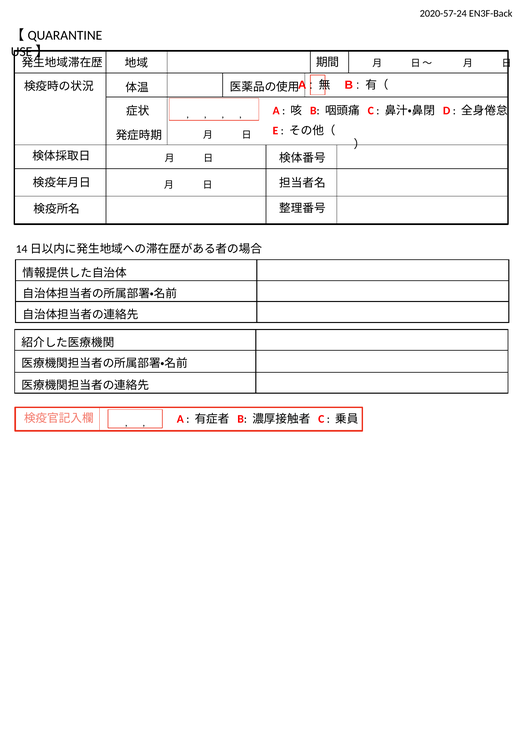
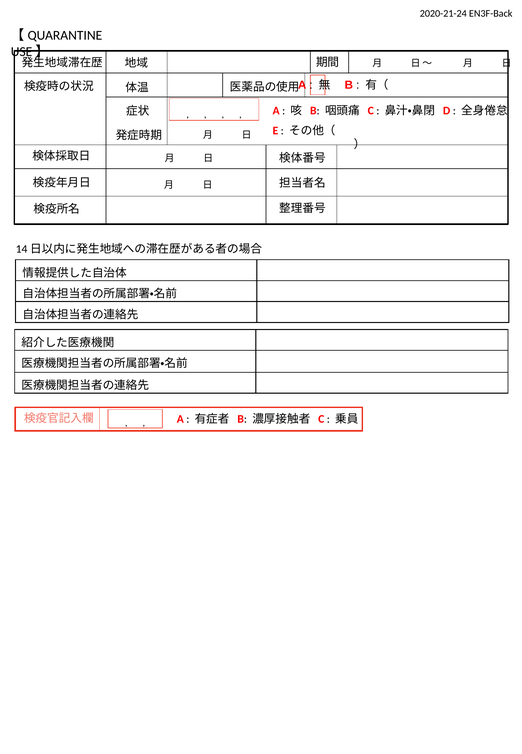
2020-57-24: 2020-57-24 -> 2020-21-24 (443, 14)
